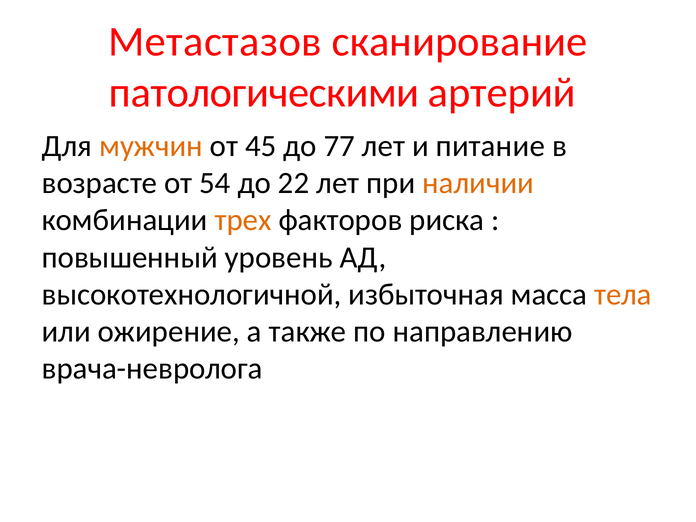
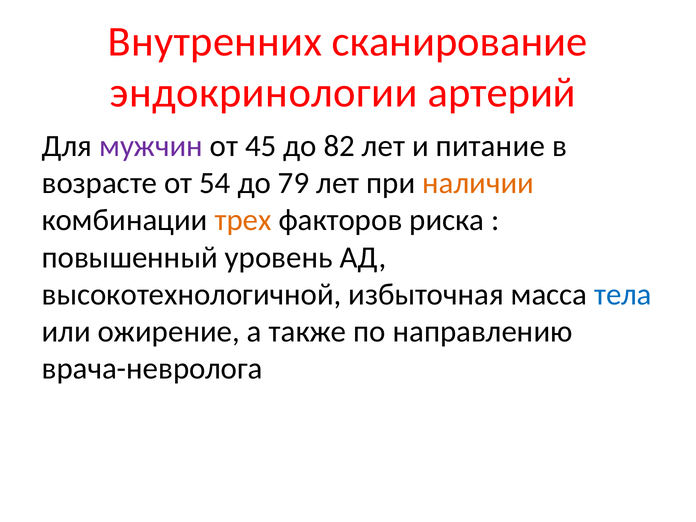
Метастазов: Метастазов -> Внутренних (215, 42)
патологическими: патологическими -> эндокринологии (264, 93)
мужчин colour: orange -> purple (151, 146)
77: 77 -> 82 (339, 146)
22: 22 -> 79 (294, 183)
тела colour: orange -> blue (623, 295)
